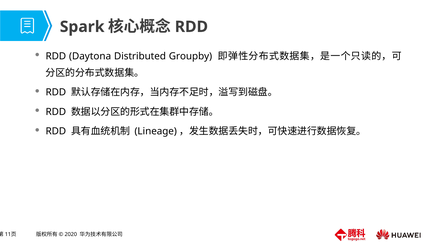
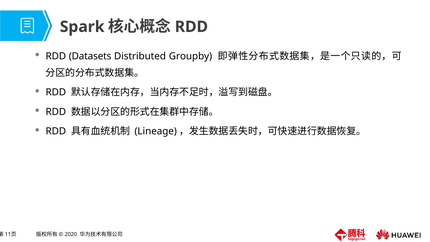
Daytona: Daytona -> Datasets (90, 56)
